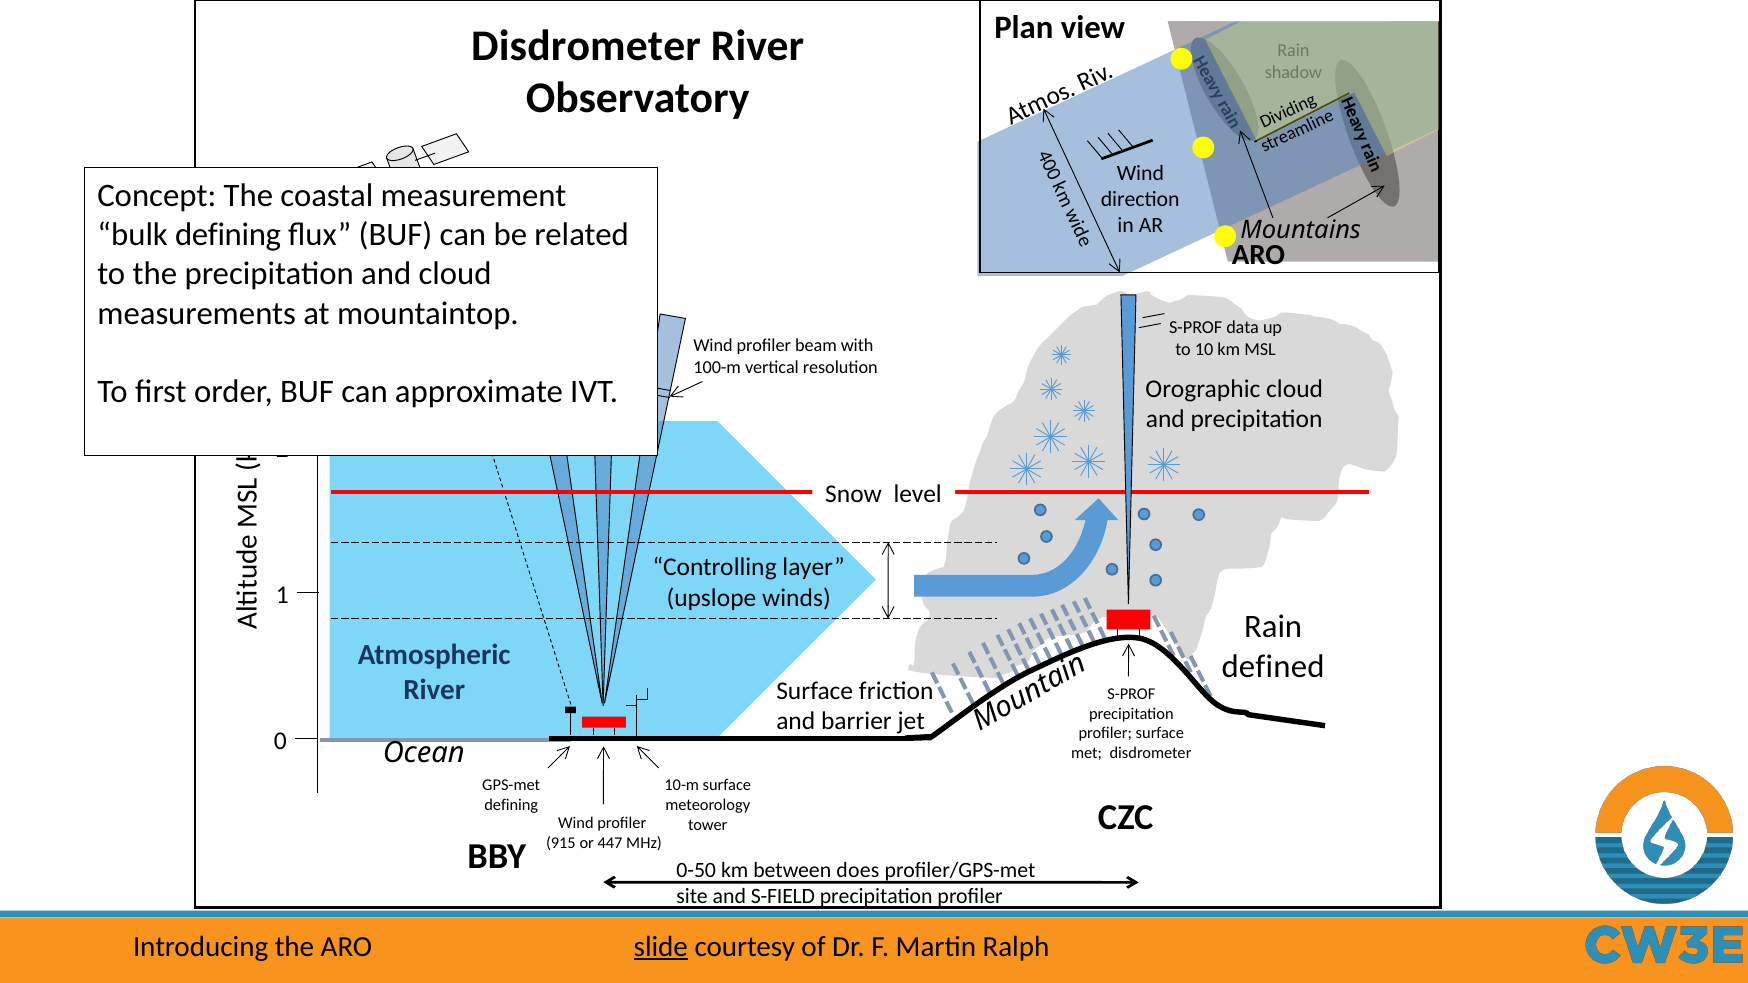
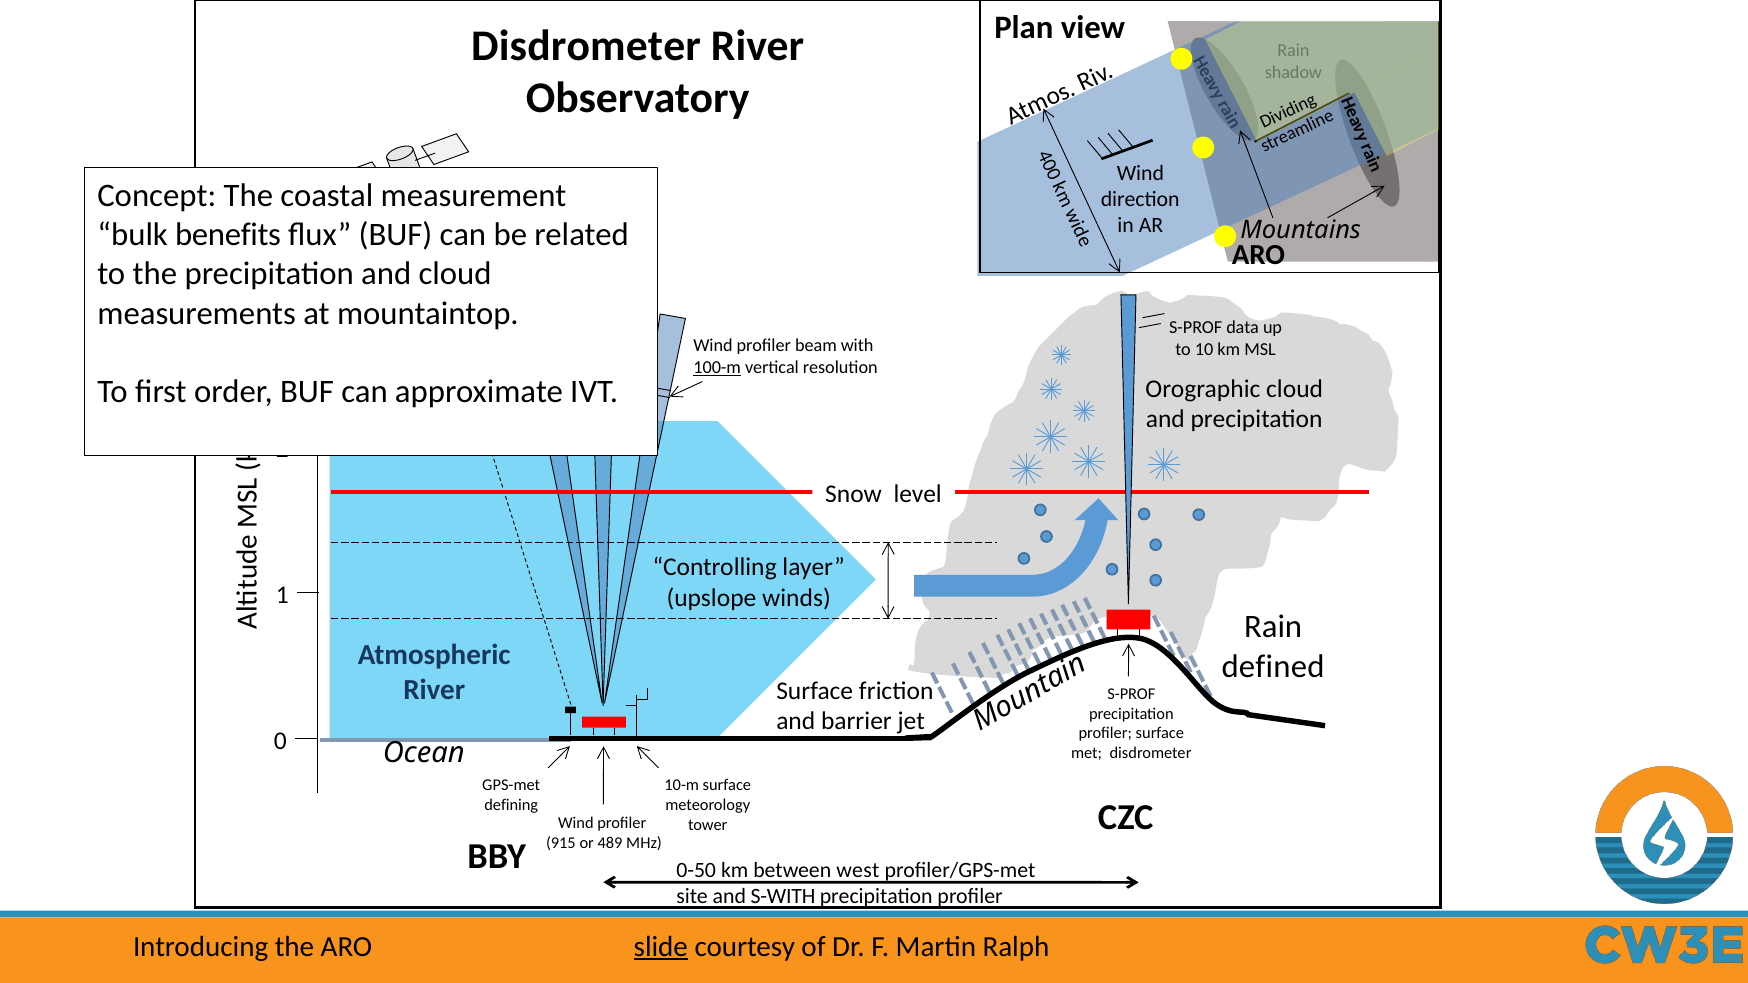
bulk defining: defining -> benefits (228, 235)
100-m underline: none -> present (717, 368)
447: 447 -> 489 (610, 843)
does: does -> west (858, 870)
S-FIELD: S-FIELD -> S-WITH (783, 897)
